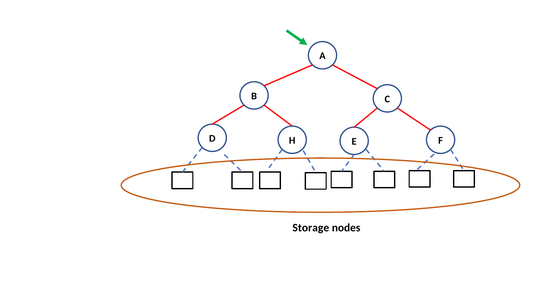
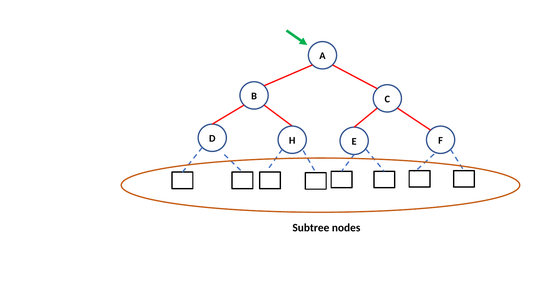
Storage: Storage -> Subtree (311, 228)
